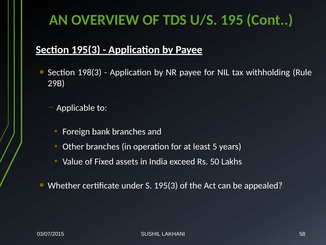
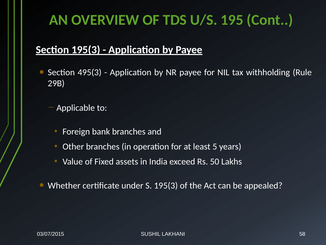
198(3: 198(3 -> 495(3 (90, 72)
